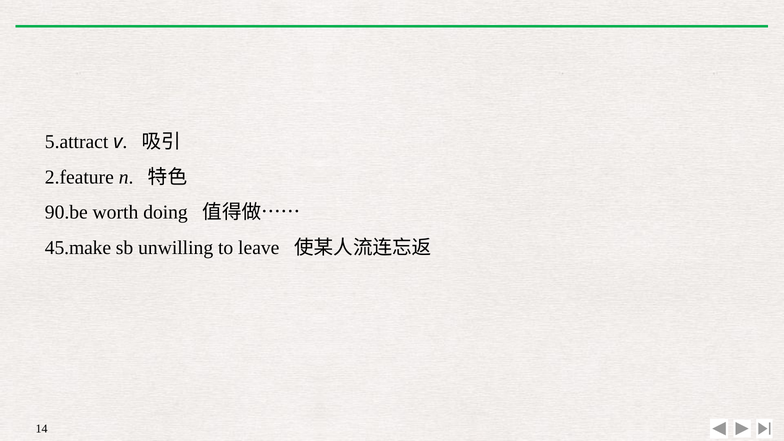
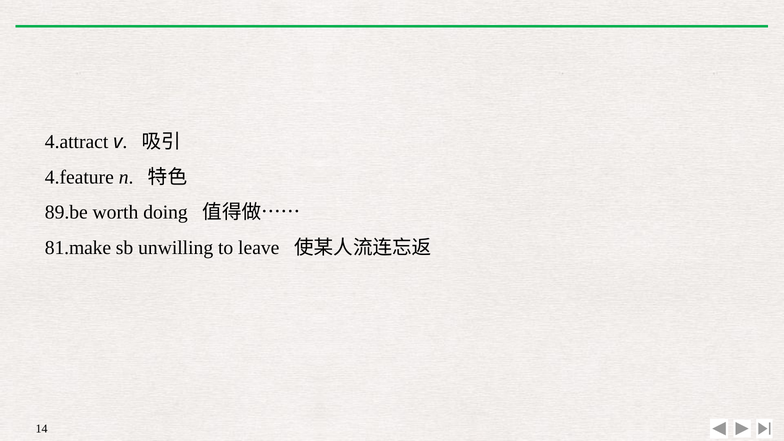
5.attract: 5.attract -> 4.attract (77, 142)
2.feature: 2.feature -> 4.feature (79, 177)
90.be: 90.be -> 89.be (66, 212)
45.make: 45.make -> 81.make (78, 248)
